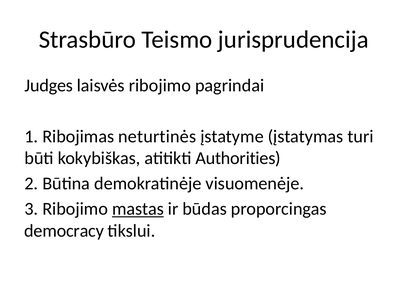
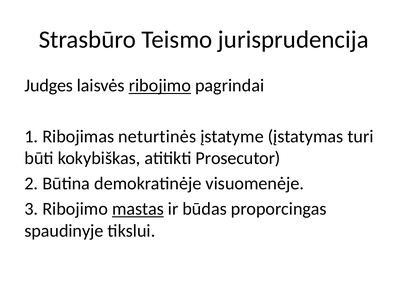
ribojimo underline: none -> present (160, 86)
Authorities: Authorities -> Prosecutor (238, 158)
democracy: democracy -> spaudinyje (64, 231)
